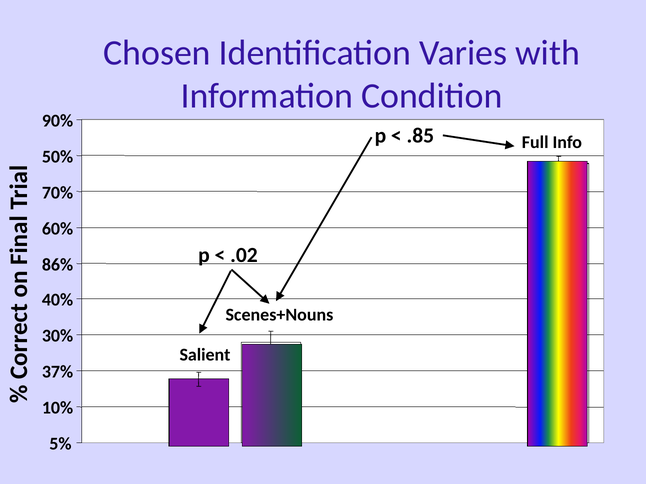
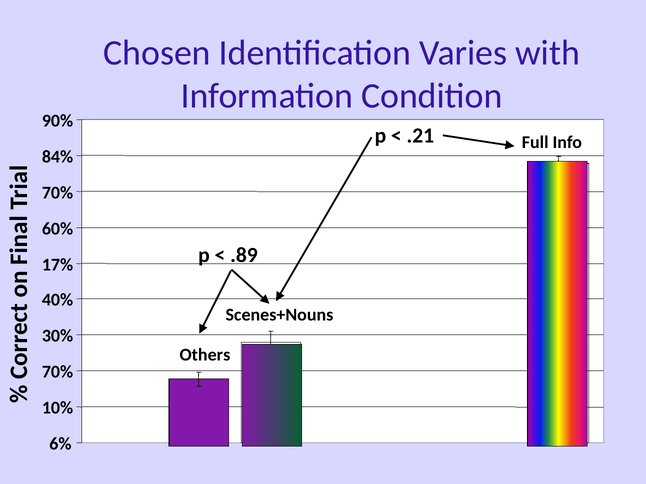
.85: .85 -> .21 (420, 136)
50%: 50% -> 84% (58, 157)
.02: .02 -> .89 (244, 255)
86%: 86% -> 17% (58, 265)
Salient: Salient -> Others (205, 355)
37%: 37% -> 70% (58, 372)
5%: 5% -> 6% (60, 444)
